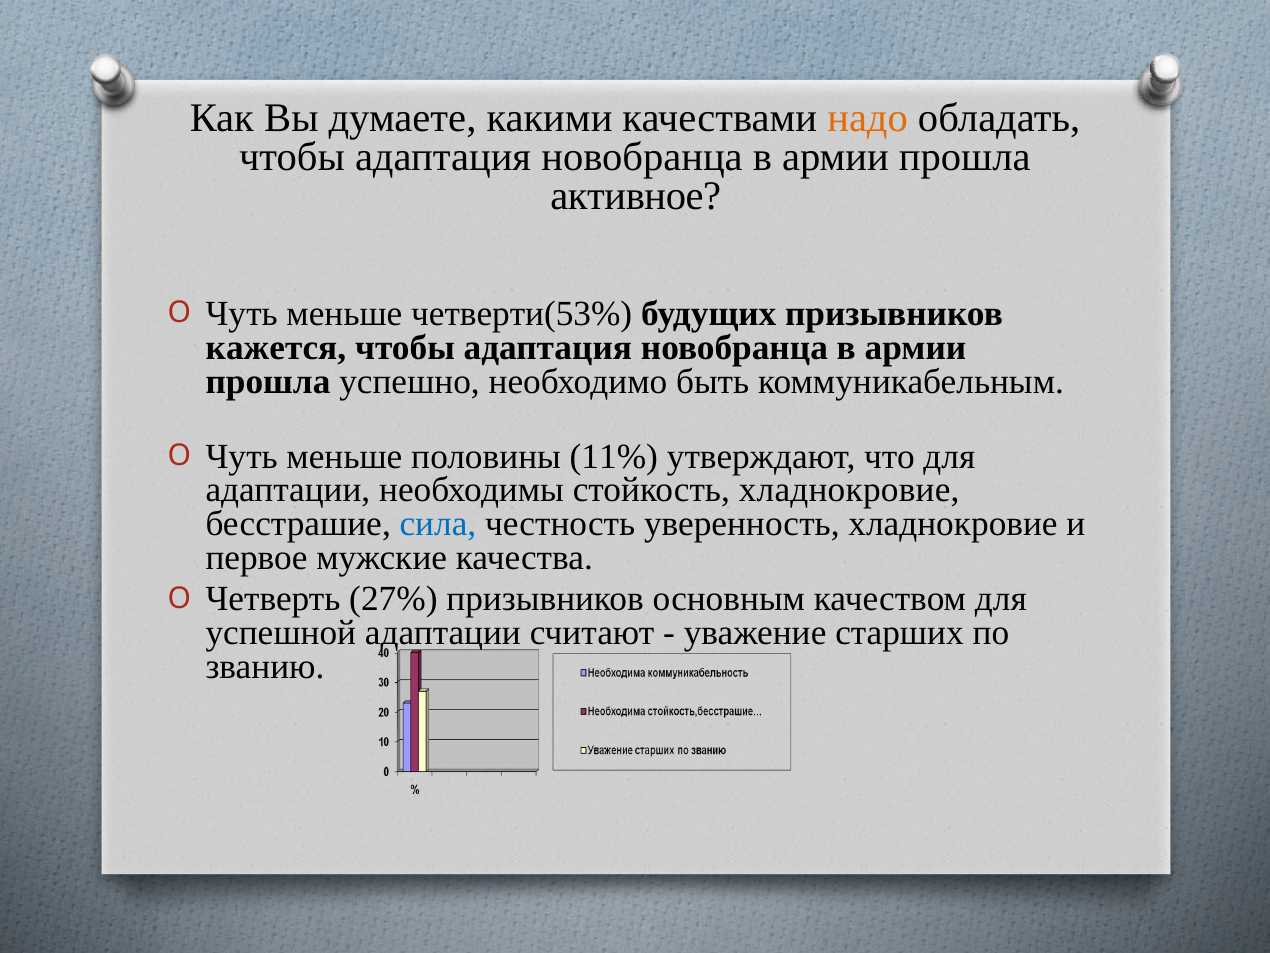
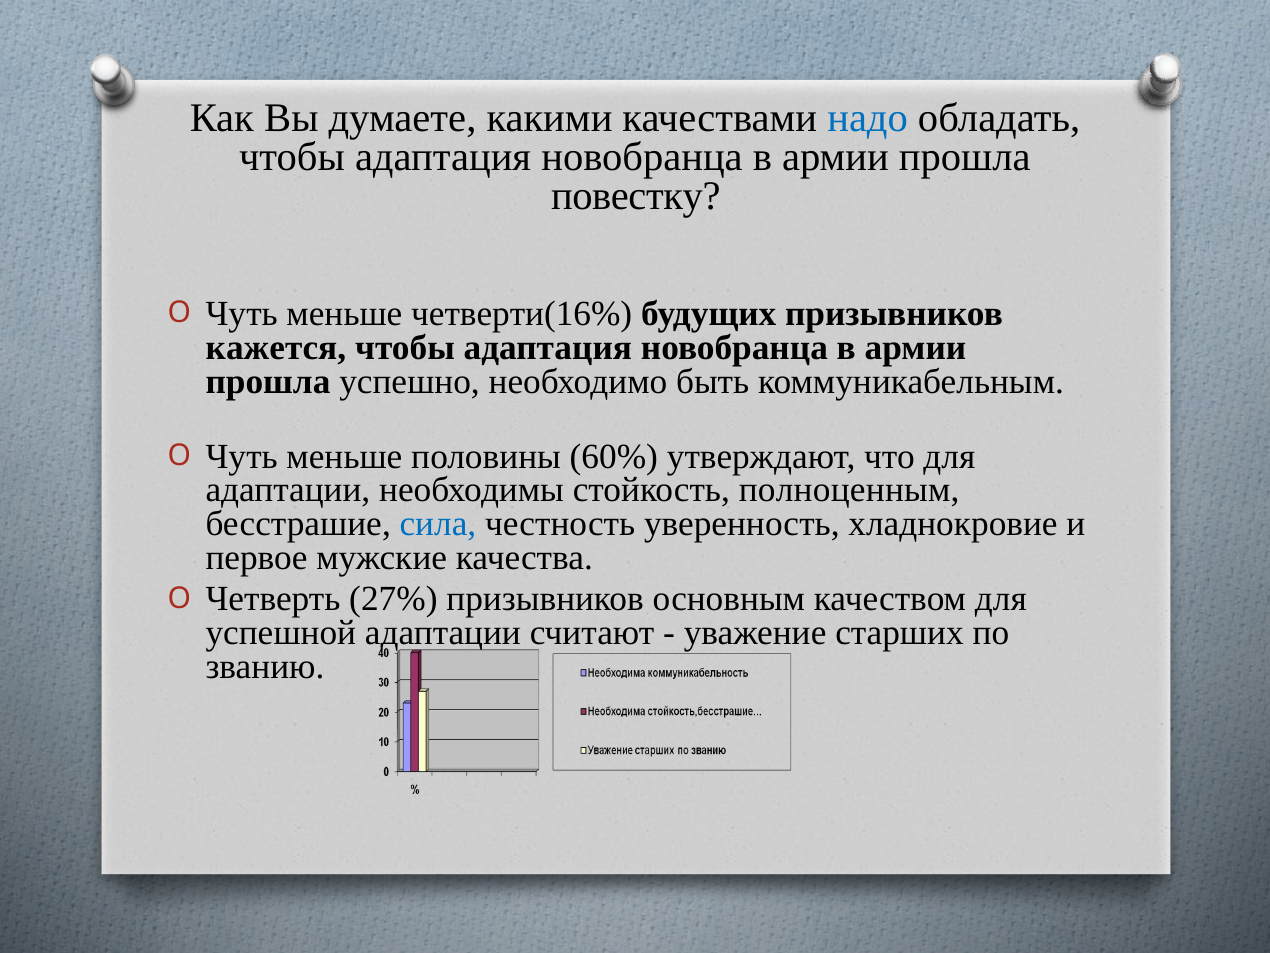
надо colour: orange -> blue (868, 118)
активное: активное -> повестку (636, 196)
четверти(53%: четверти(53% -> четверти(16% (522, 314)
11%: 11% -> 60% (614, 456)
стойкость хладнокровие: хладнокровие -> полноценным (849, 490)
